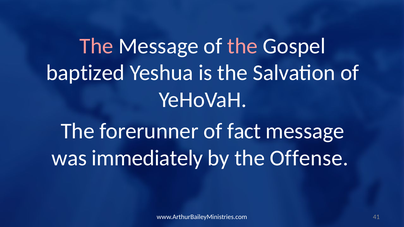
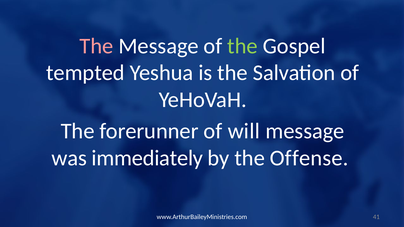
the colour: pink -> light green (243, 46)
baptized: baptized -> tempted (85, 73)
fact: fact -> will (244, 131)
